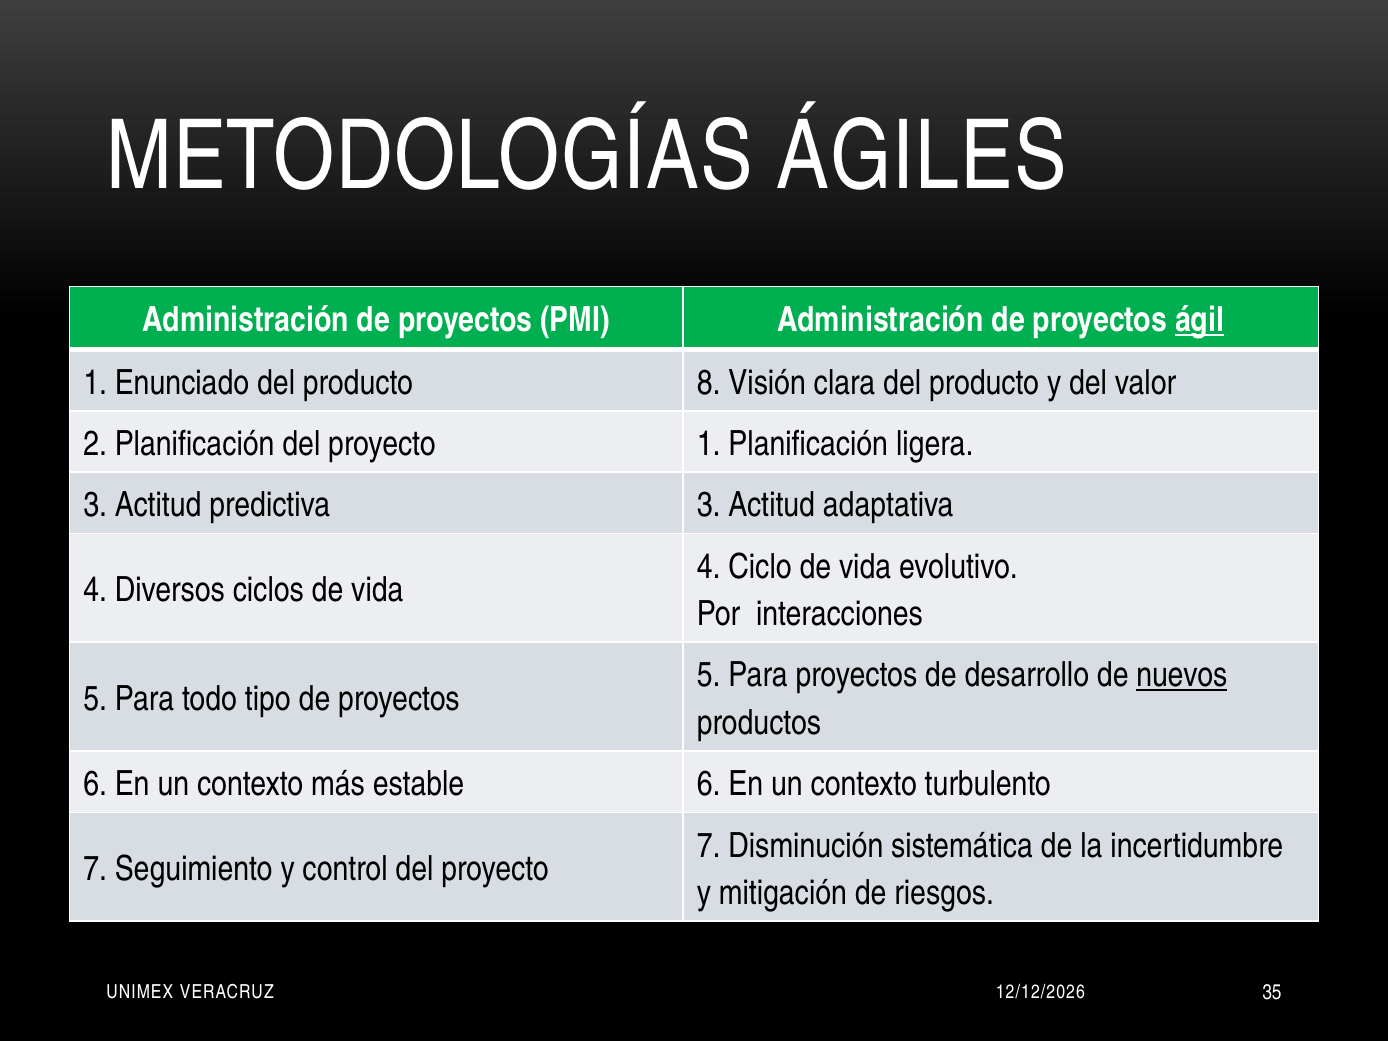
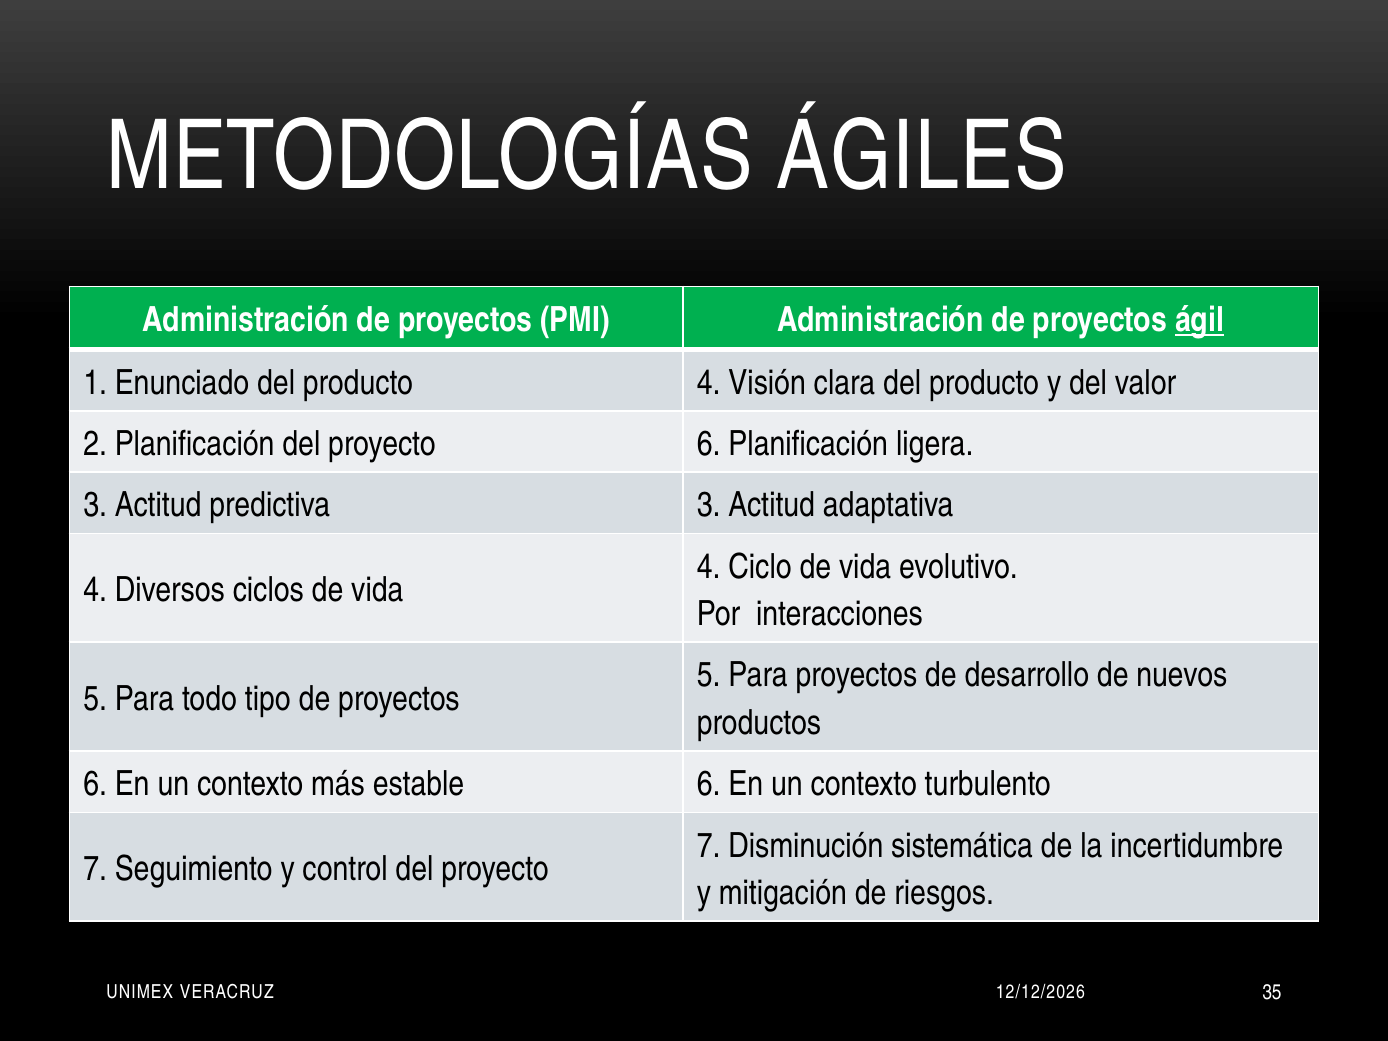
producto 8: 8 -> 4 (709, 383)
proyecto 1: 1 -> 6 (709, 444)
nuevos underline: present -> none (1182, 675)
